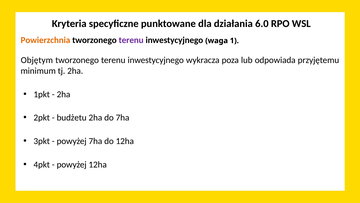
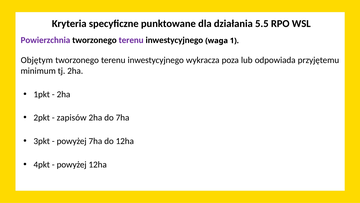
6.0: 6.0 -> 5.5 (262, 24)
Powierzchnia colour: orange -> purple (45, 40)
budżetu: budżetu -> zapisów (72, 117)
